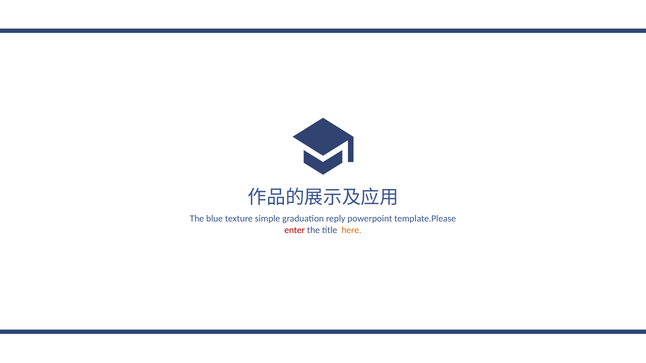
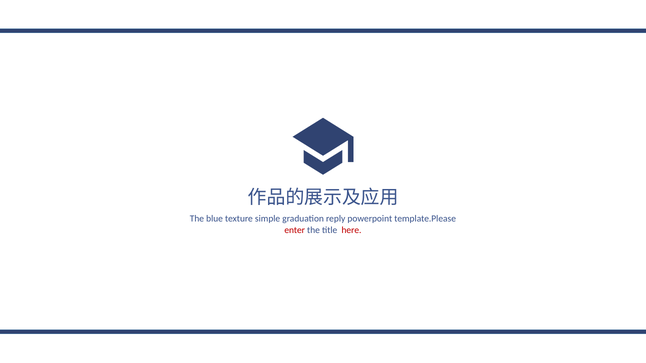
here colour: orange -> red (352, 230)
